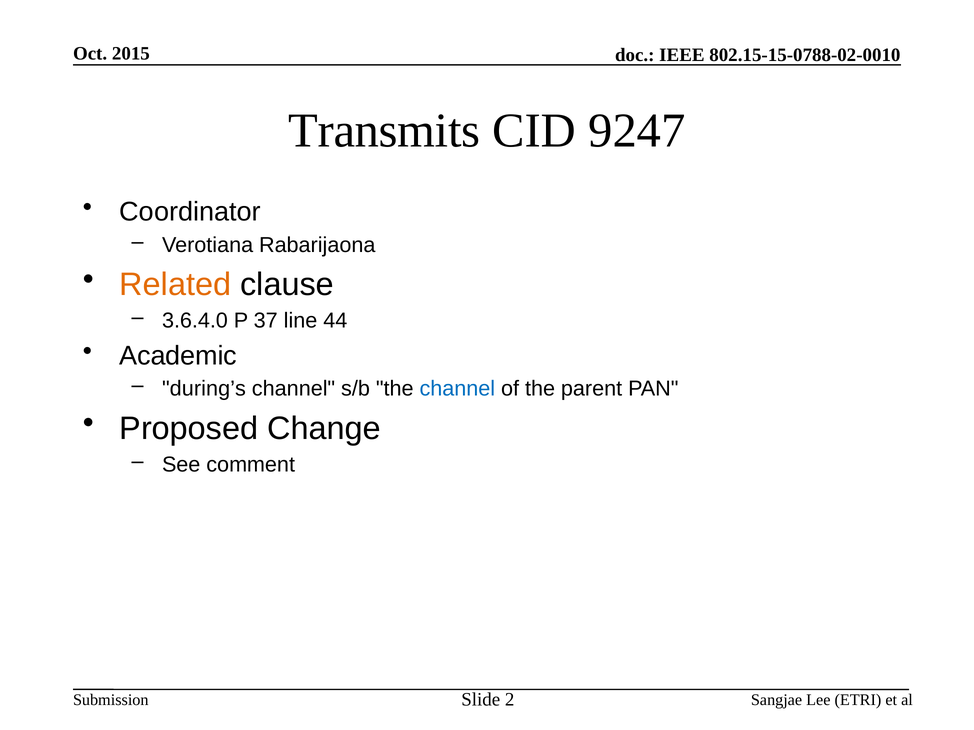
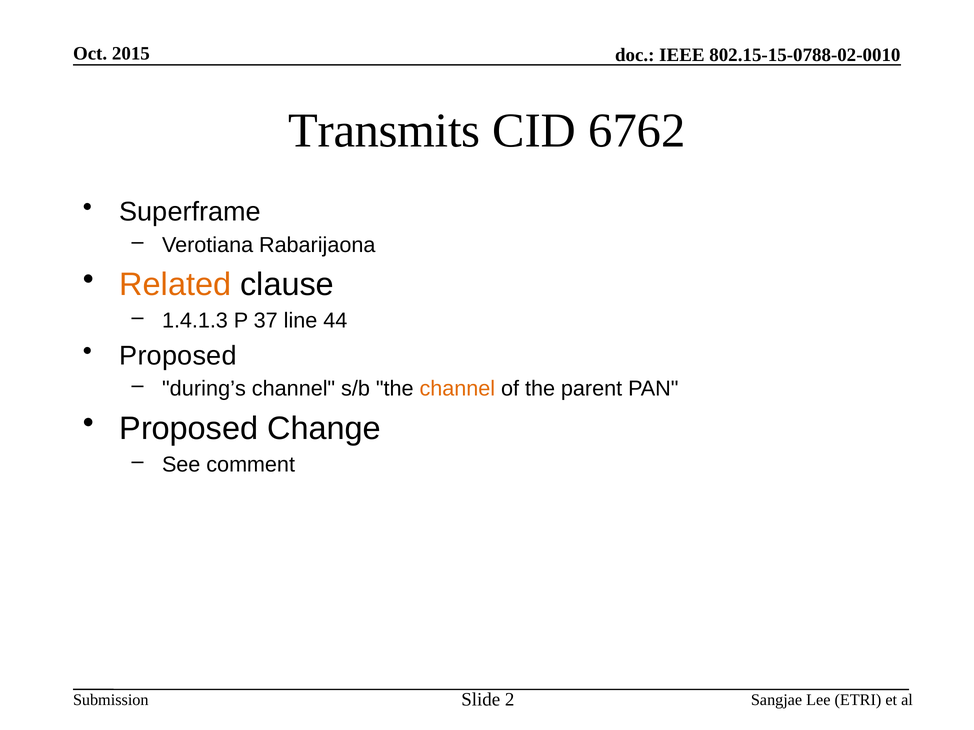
9247: 9247 -> 6762 (637, 131)
Coordinator: Coordinator -> Superframe (190, 212)
3.6.4.0: 3.6.4.0 -> 1.4.1.3 (195, 321)
Academic: Academic -> Proposed (178, 356)
channel colour: blue -> orange (457, 389)
